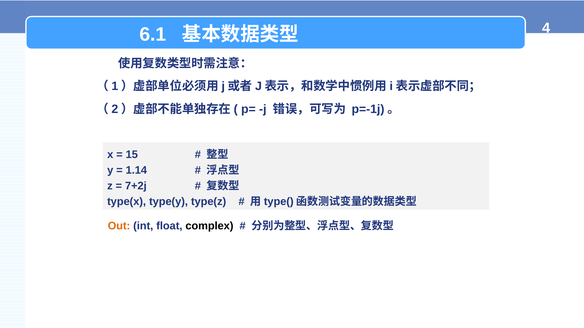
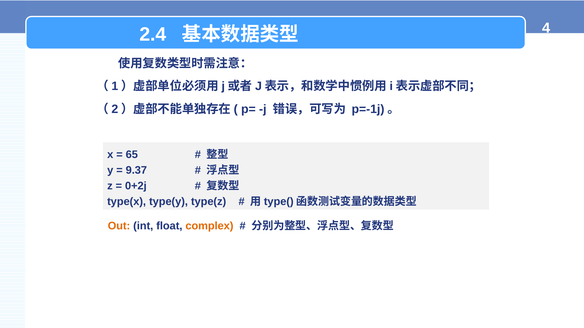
6.1: 6.1 -> 2.4 (153, 35)
15: 15 -> 65 (132, 155)
1.14: 1.14 -> 9.37 (136, 170)
7+2j: 7+2j -> 0+2j (136, 186)
complex colour: black -> orange (209, 226)
